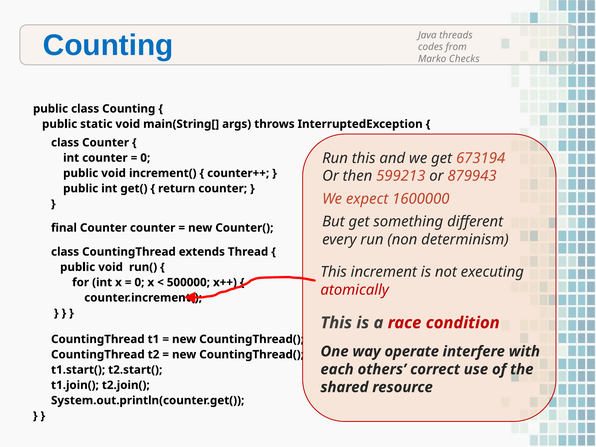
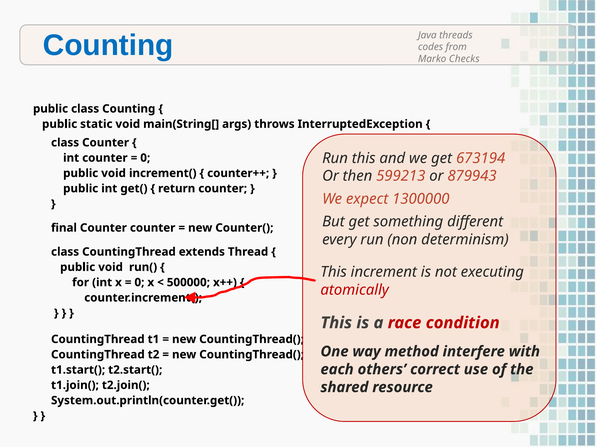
1600000: 1600000 -> 1300000 (421, 199)
operate: operate -> method (412, 351)
